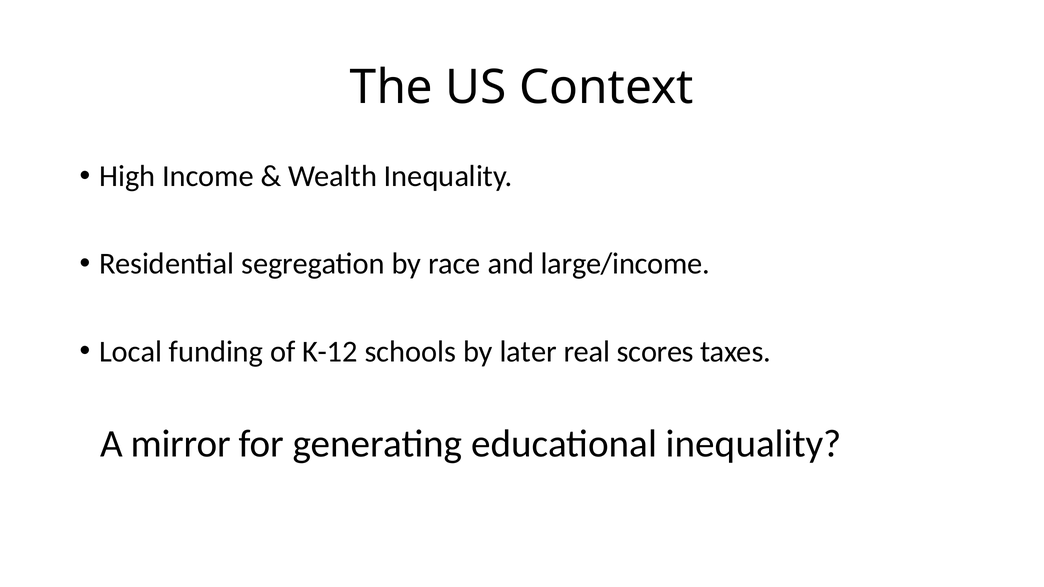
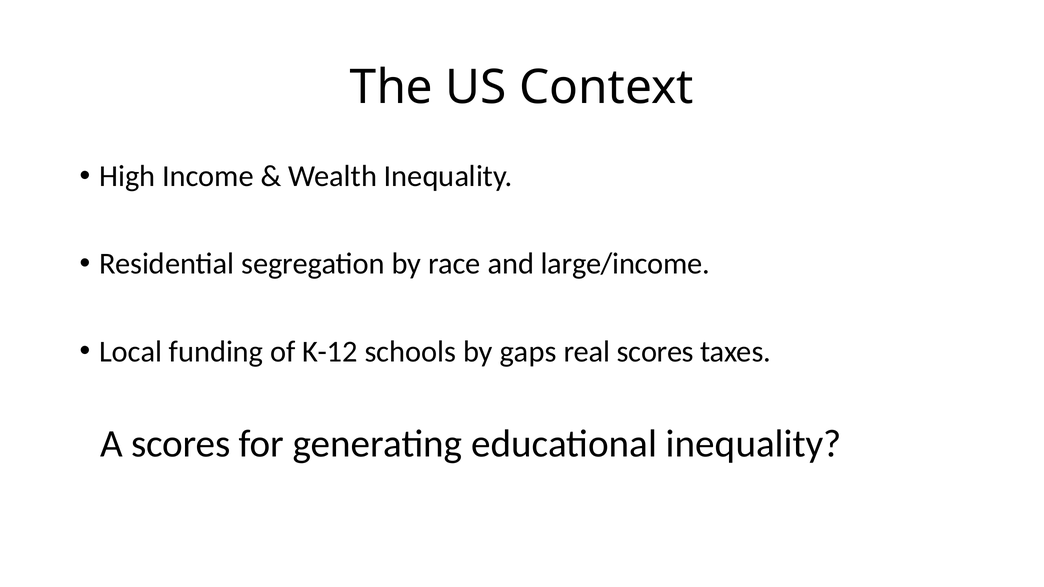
later: later -> gaps (528, 352)
A mirror: mirror -> scores (181, 444)
